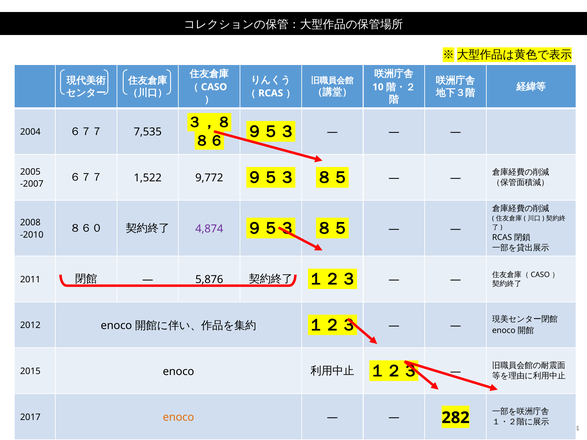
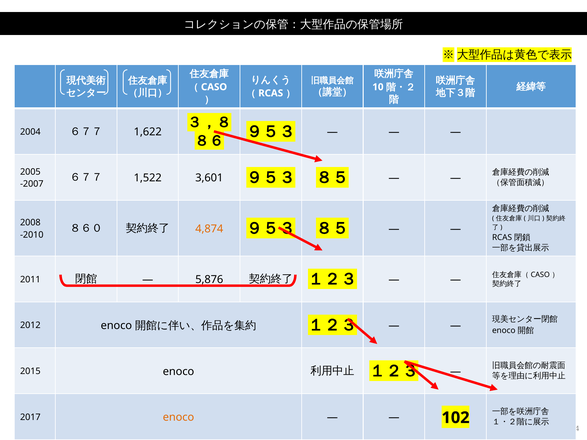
7,535: 7,535 -> 1,622 (148, 132)
9,772: 9,772 -> 3,601 (209, 178)
4,874 colour: purple -> orange (209, 229)
282: 282 -> 102 (456, 418)
